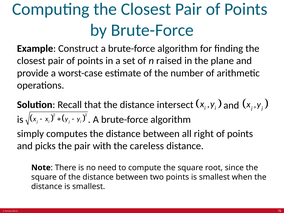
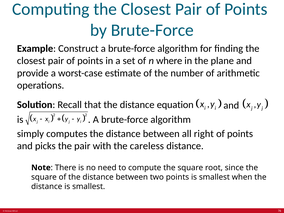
raised: raised -> where (169, 61)
intersect: intersect -> equation (175, 105)
